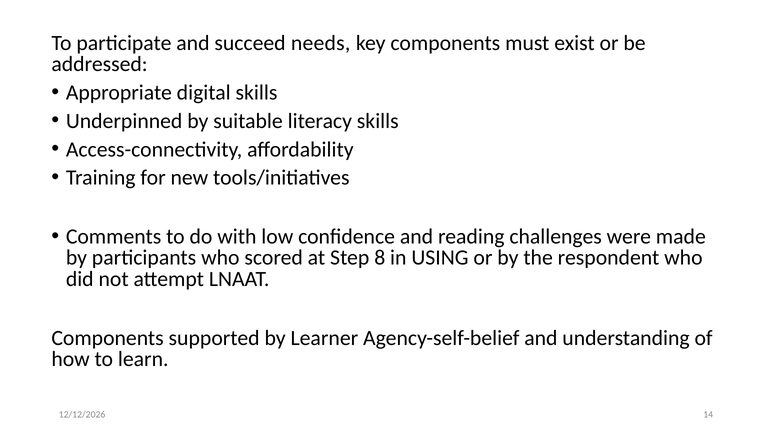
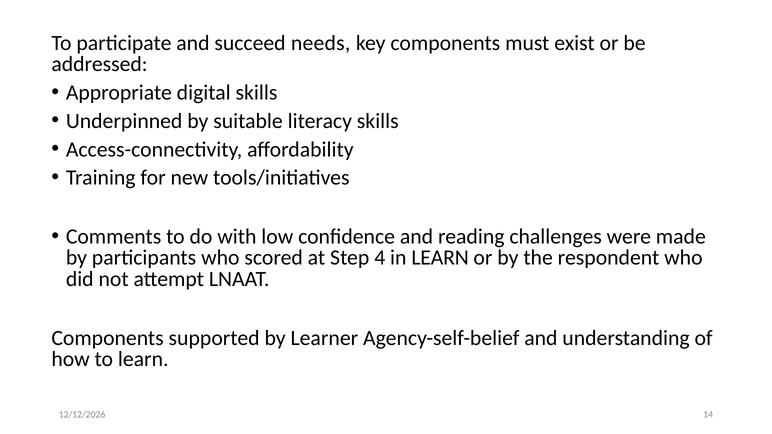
8: 8 -> 4 (380, 258)
in USING: USING -> LEARN (440, 258)
